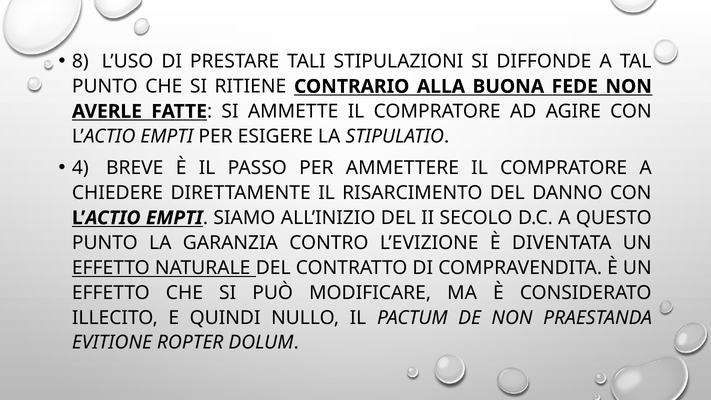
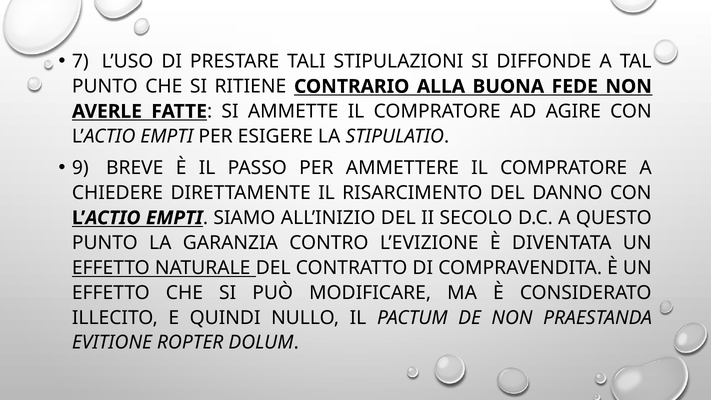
8: 8 -> 7 (80, 62)
4: 4 -> 9 (80, 168)
